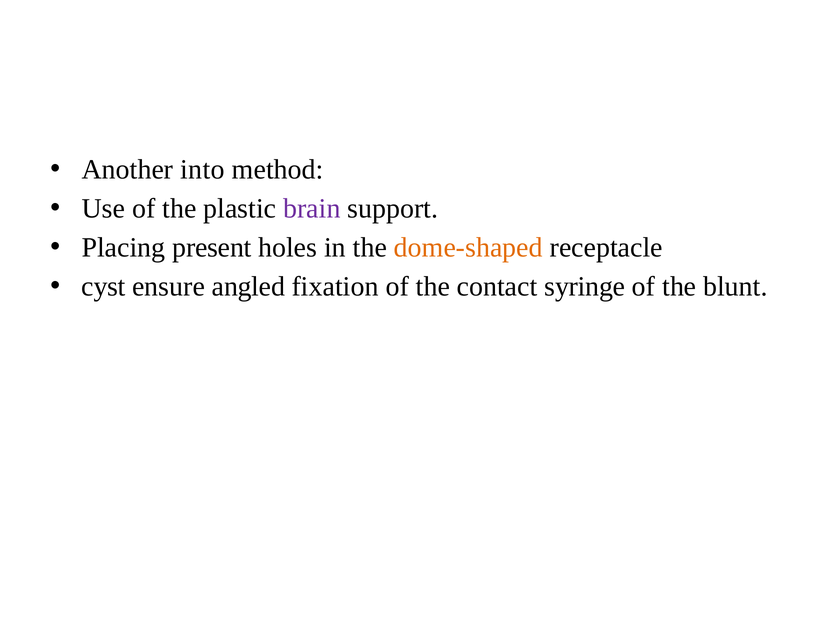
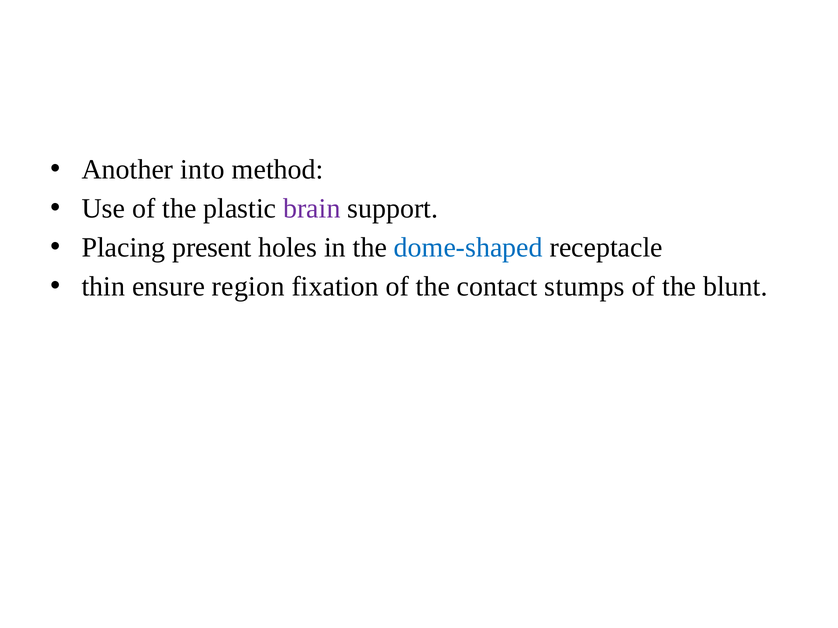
dome-shaped colour: orange -> blue (468, 248)
cyst: cyst -> thin (103, 287)
angled: angled -> region (248, 287)
syringe: syringe -> stumps (585, 287)
